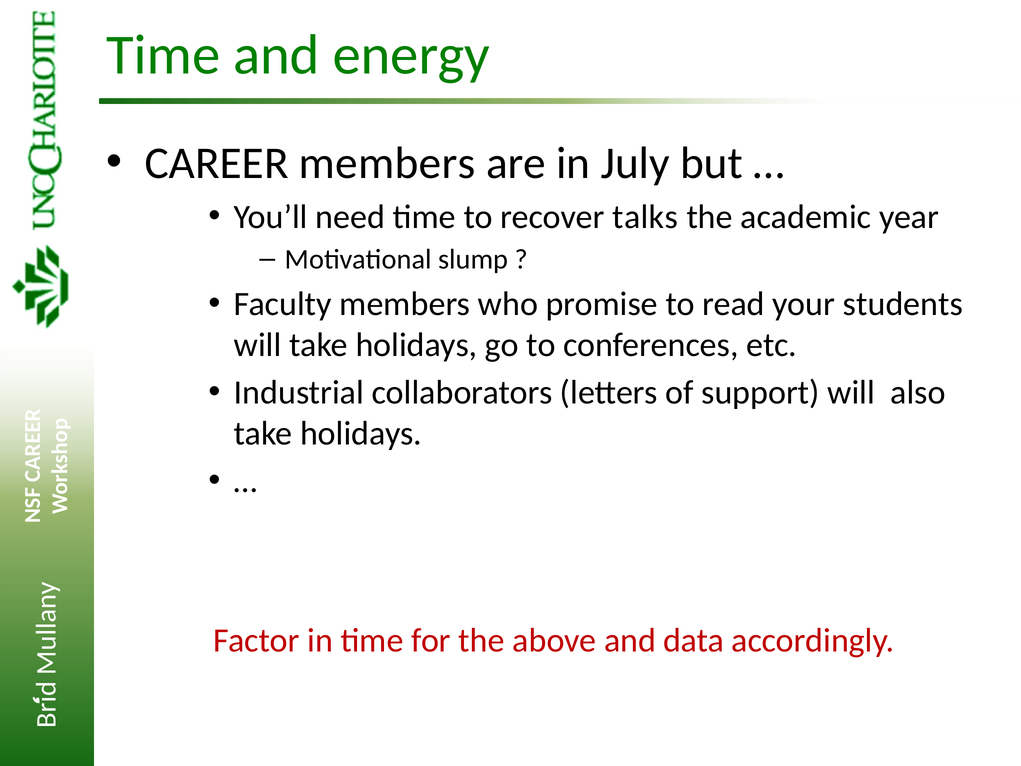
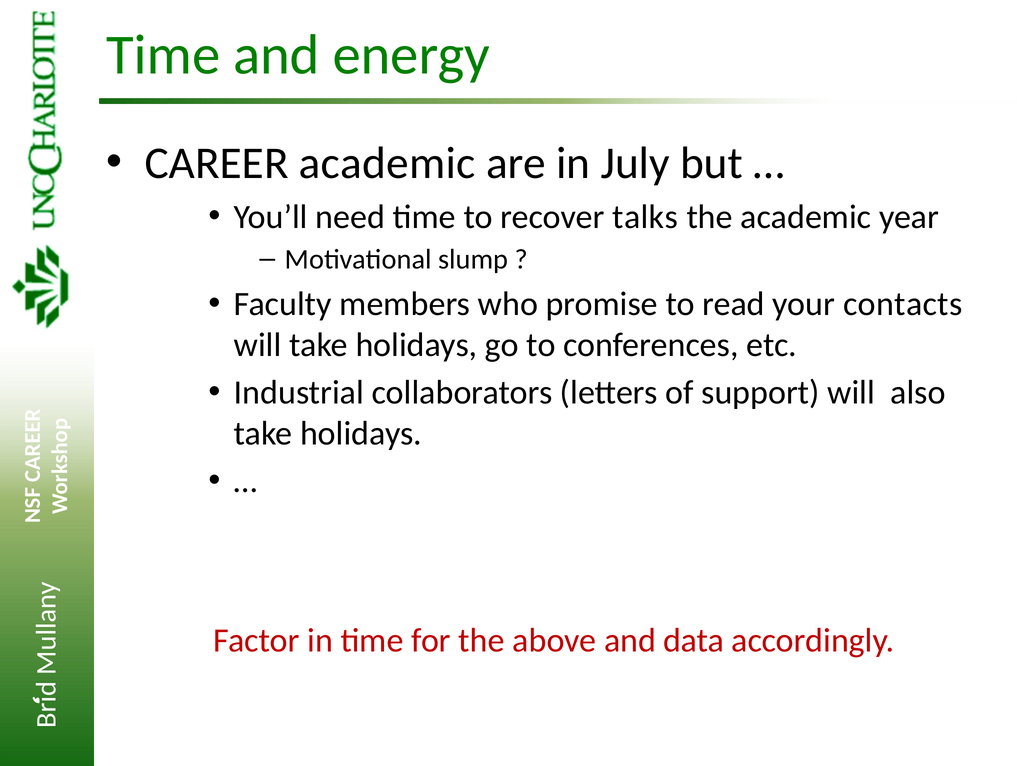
CAREER members: members -> academic (387, 163)
students: students -> contacts (903, 304)
